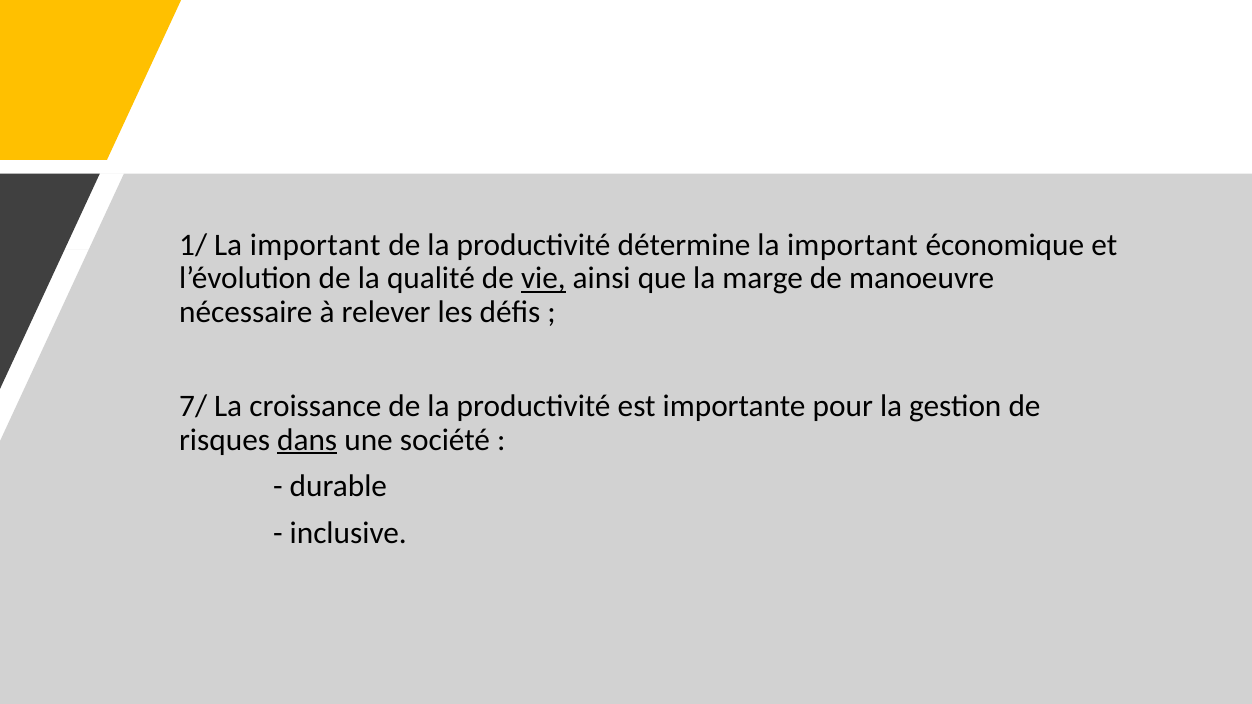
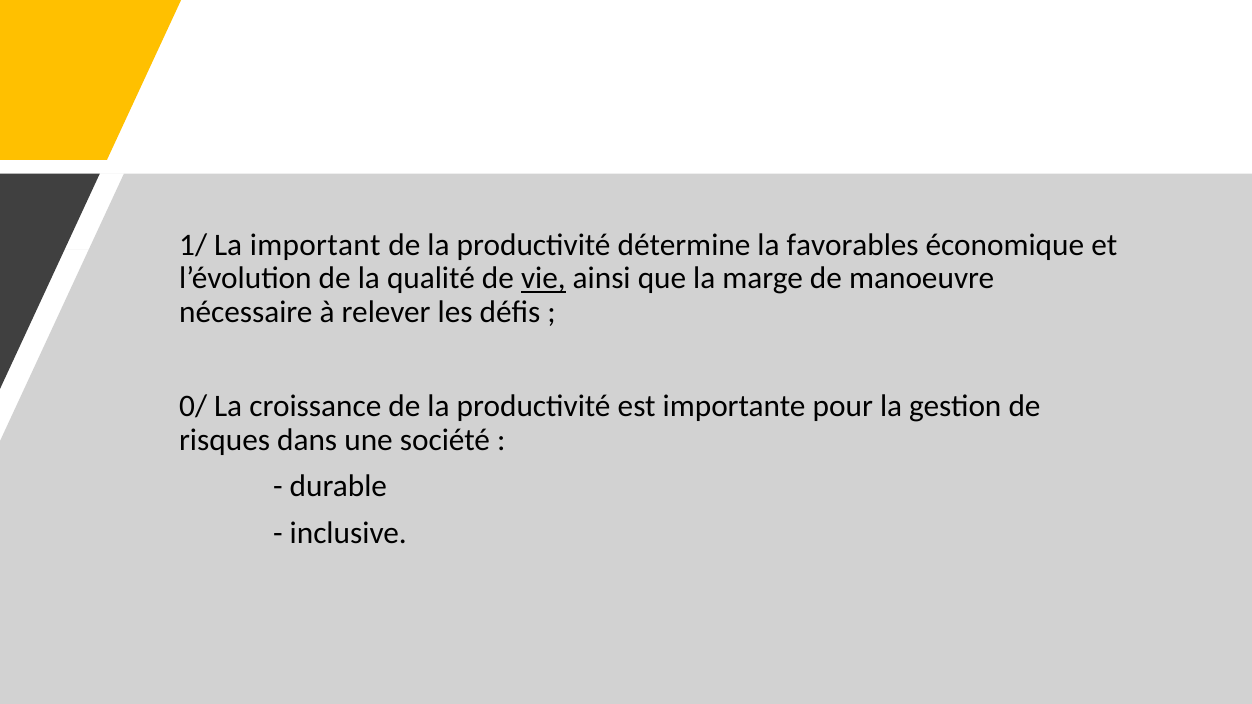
détermine la important: important -> favorables (853, 245)
7/: 7/ -> 0/ (193, 406)
dans underline: present -> none (307, 440)
